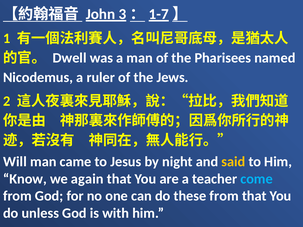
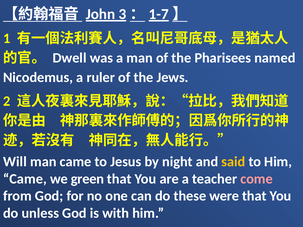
Know: Know -> Came (25, 179)
again: again -> green (87, 179)
come colour: light blue -> pink (257, 179)
these from: from -> were (224, 196)
